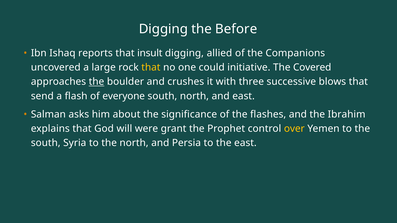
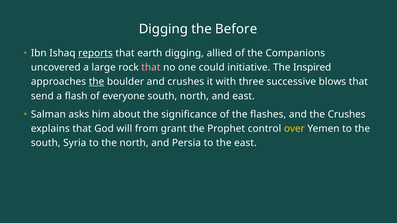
reports underline: none -> present (95, 53)
insult: insult -> earth (150, 53)
that colour: yellow -> pink (151, 68)
Covered: Covered -> Inspired (312, 68)
the Ibrahim: Ibrahim -> Crushes (347, 115)
were: were -> from (146, 129)
